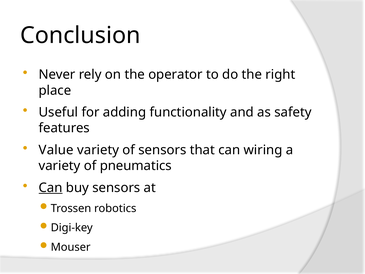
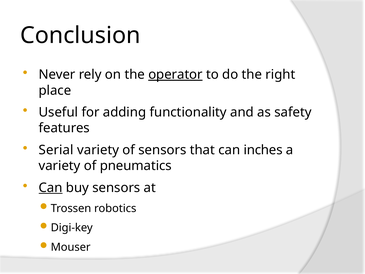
operator underline: none -> present (175, 75)
Value: Value -> Serial (56, 150)
wiring: wiring -> inches (263, 150)
